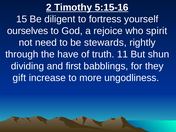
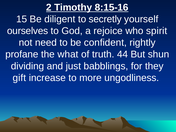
5:15-16: 5:15-16 -> 8:15-16 (112, 7)
fortress: fortress -> secretly (105, 19)
stewards: stewards -> confident (105, 43)
through: through -> profane (22, 54)
have: have -> what (68, 54)
11: 11 -> 44 (122, 54)
first: first -> just (73, 66)
